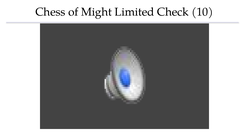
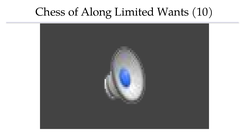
Might: Might -> Along (96, 12)
Check: Check -> Wants (173, 12)
